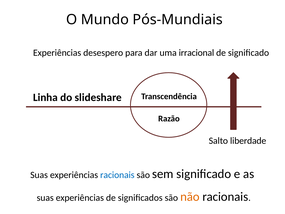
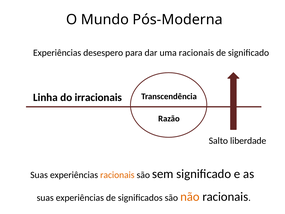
Pós-Mundiais: Pós-Mundiais -> Pós-Moderna (178, 20)
uma irracional: irracional -> racionais (196, 53)
slideshare: slideshare -> irracionais (98, 97)
racionais colour: blue -> orange (117, 175)
